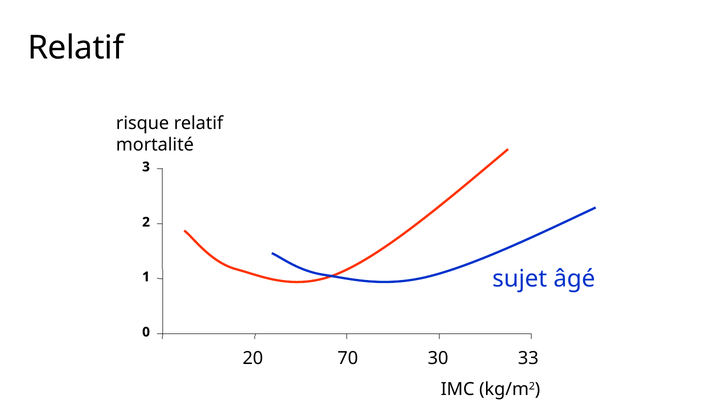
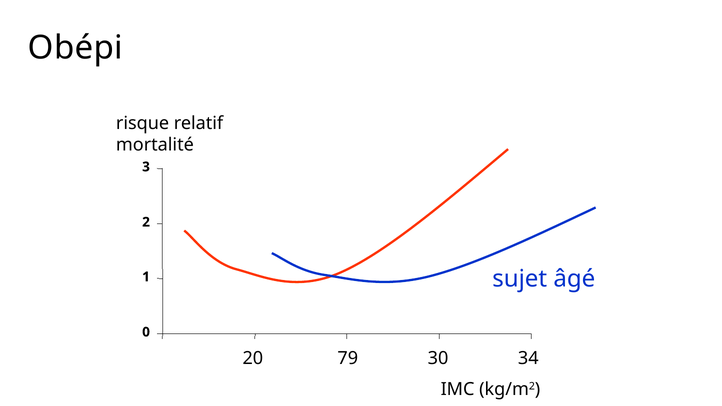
Relatif: Relatif -> Obépi (75, 48)
70: 70 -> 79 (348, 358)
33: 33 -> 34 (528, 358)
